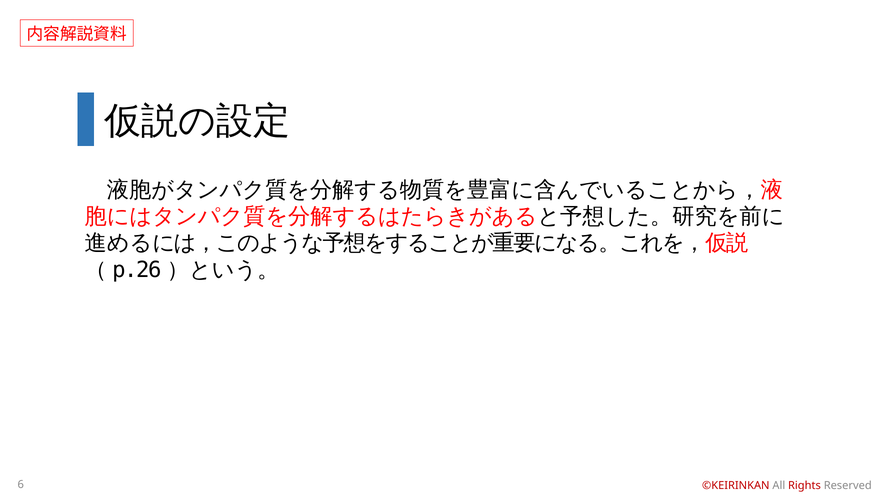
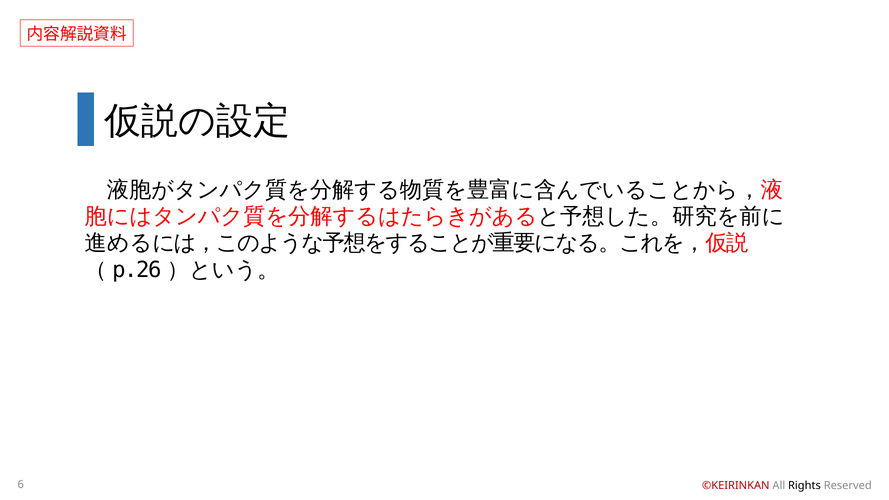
Rights colour: red -> black (804, 486)
